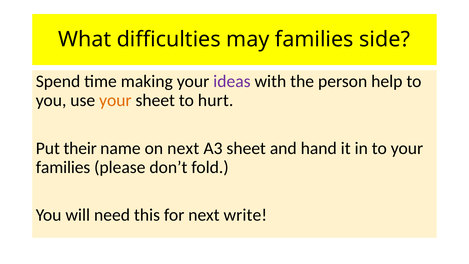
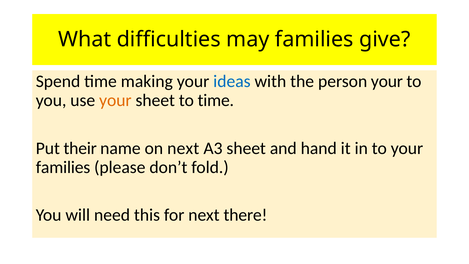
side: side -> give (385, 39)
ideas colour: purple -> blue (232, 81)
person help: help -> your (387, 81)
to hurt: hurt -> time (216, 100)
write: write -> there (245, 215)
